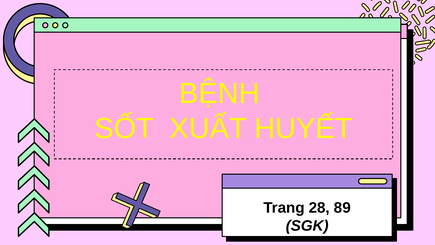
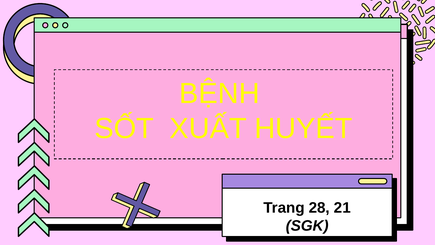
89: 89 -> 21 (342, 207)
